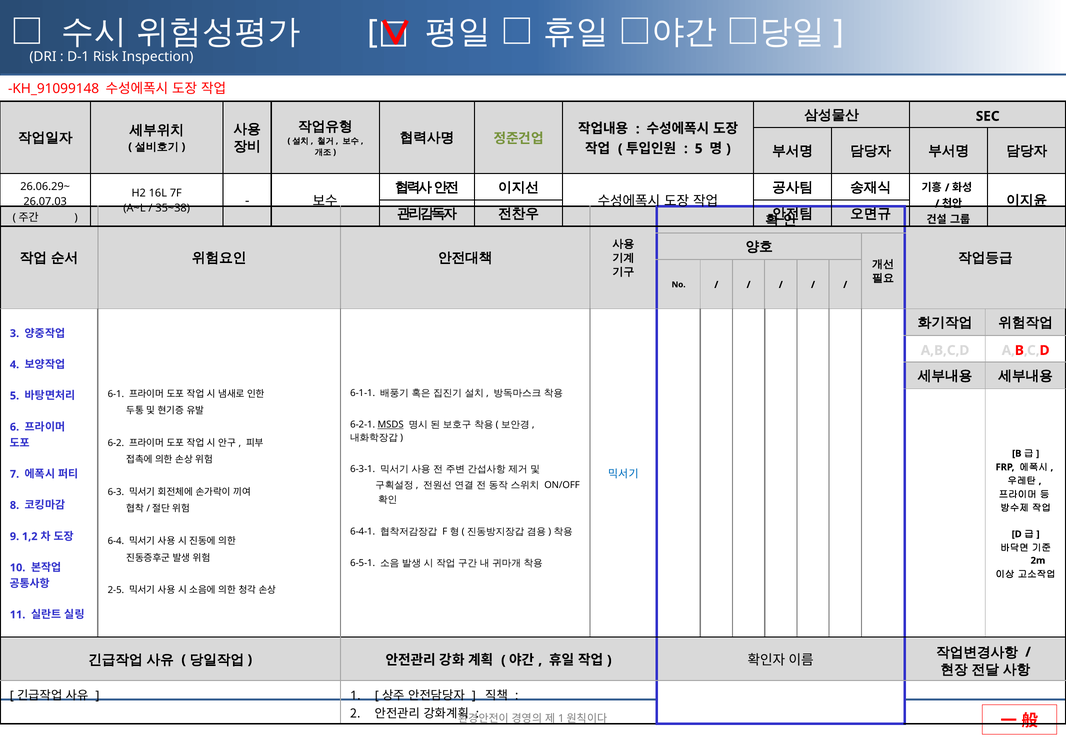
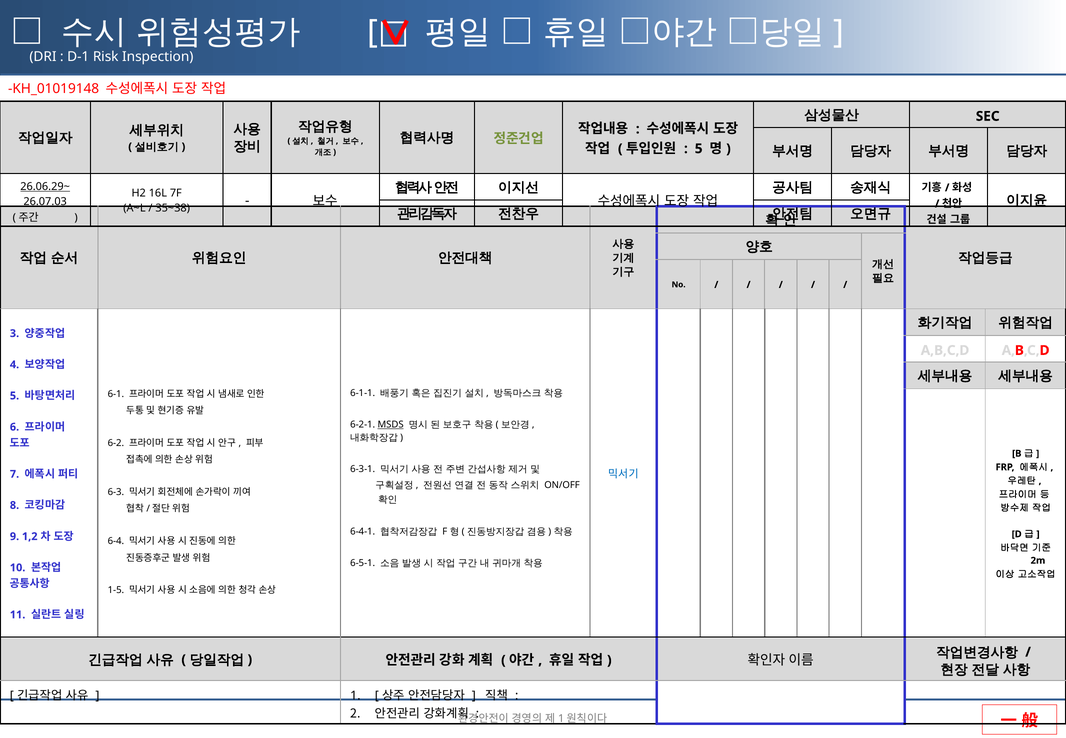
KH_91099148: KH_91099148 -> KH_01019148 (54, 89)
26.06.29~ underline: none -> present (45, 187)
2-5: 2-5 -> 1-5 (116, 590)
